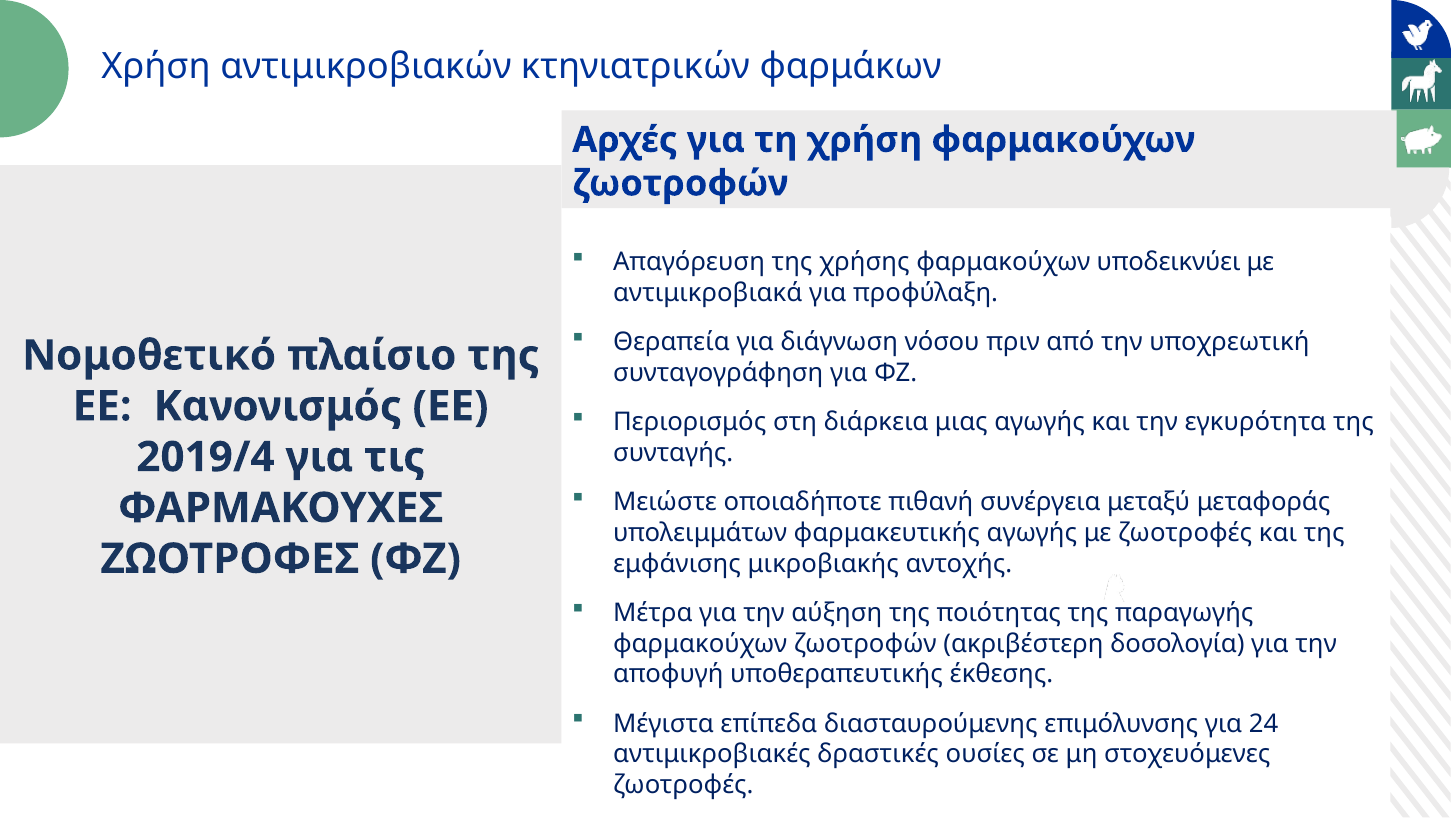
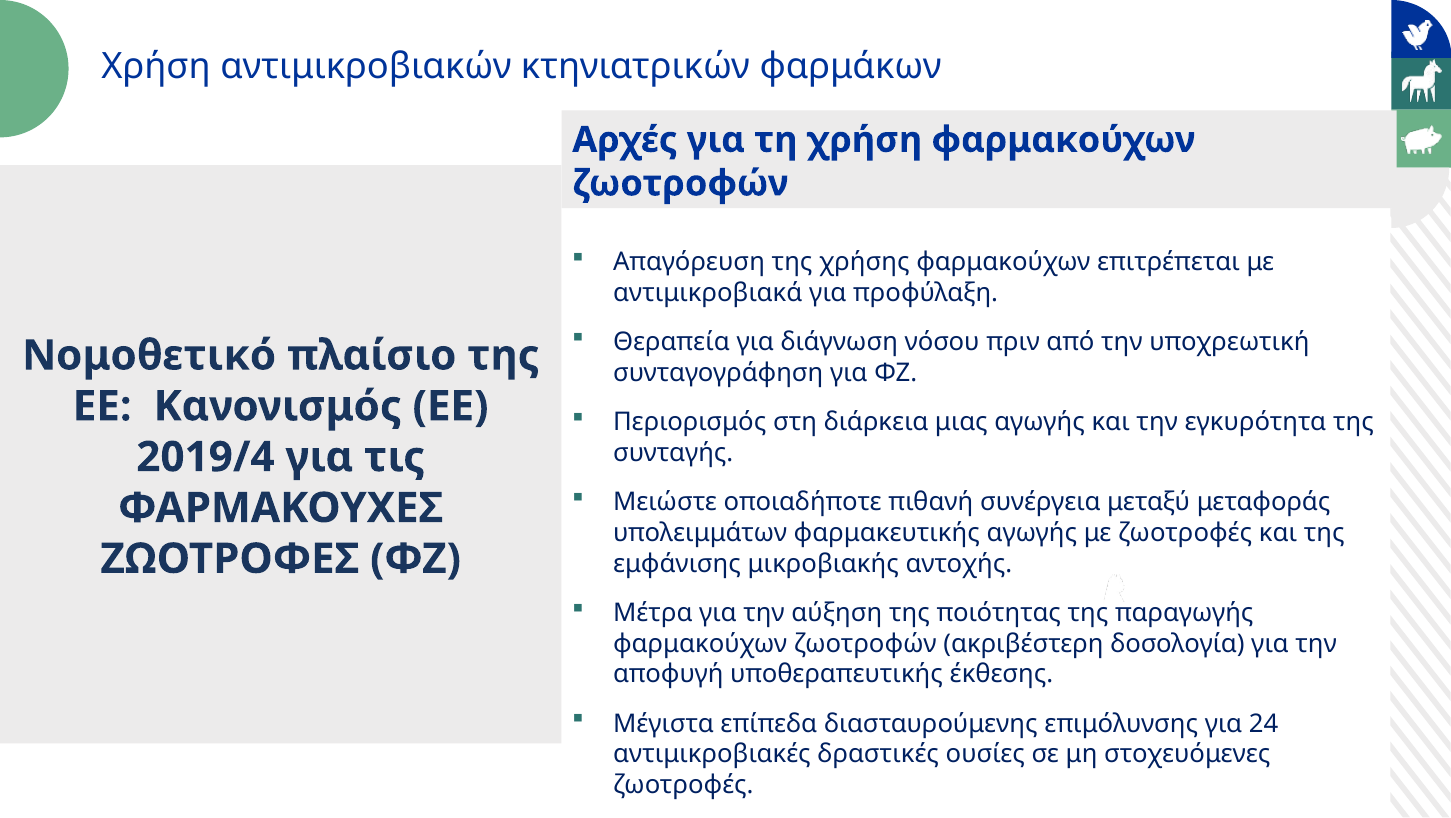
υποδεικνύει: υποδεικνύει -> επιτρέπεται (1169, 262)
